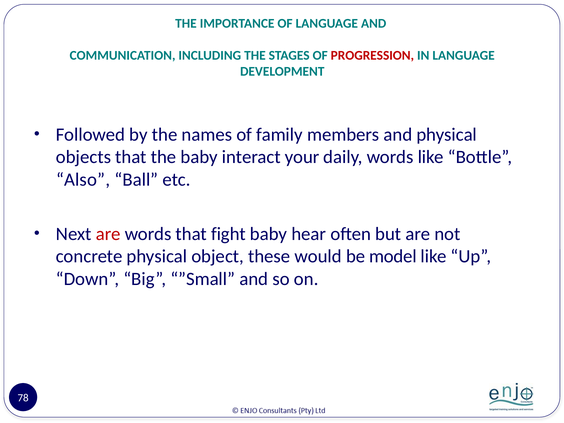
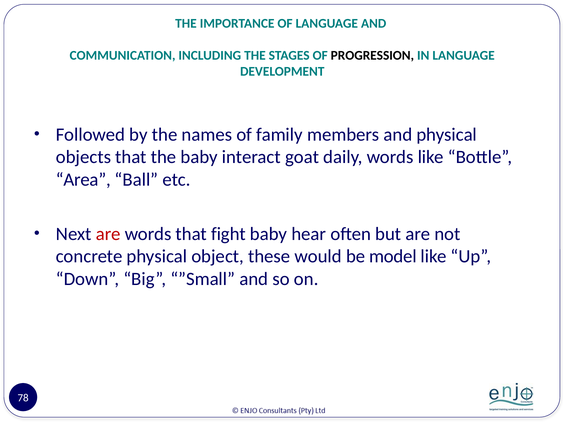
PROGRESSION colour: red -> black (372, 56)
your: your -> goat (302, 157)
Also: Also -> Area (83, 180)
